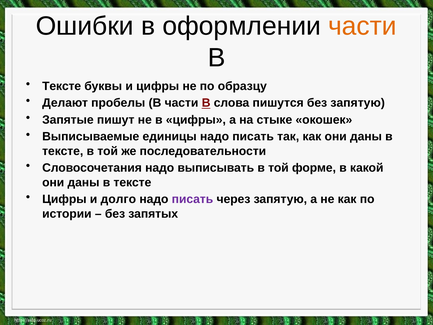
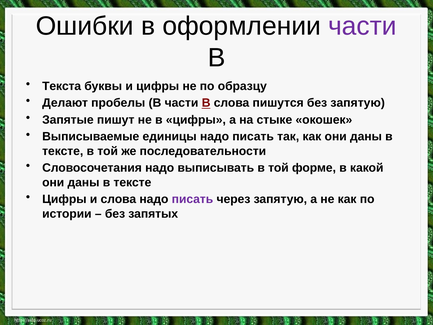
части colour: orange -> purple (362, 26)
Тексте: Тексте -> Текста (62, 86)
и долго: долго -> слова (118, 199)
